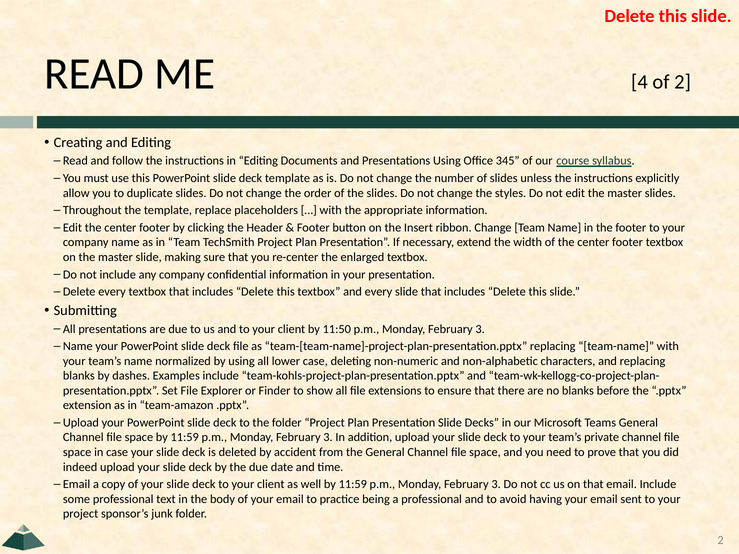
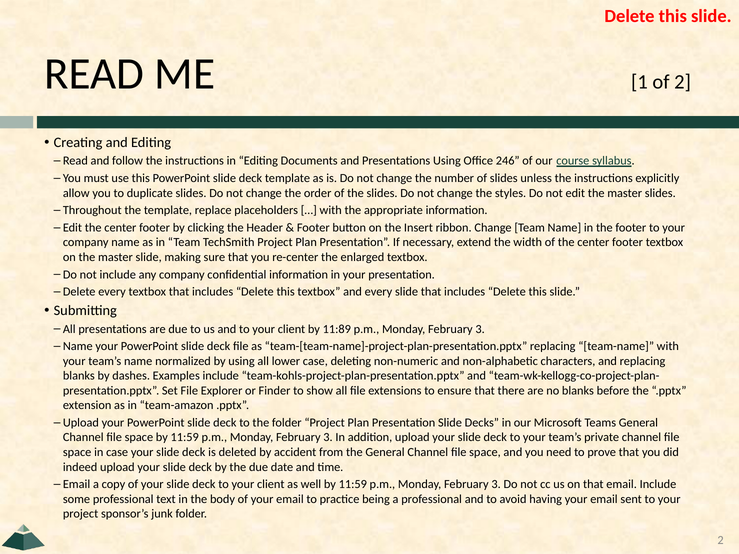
4: 4 -> 1 (639, 82)
345: 345 -> 246 (508, 161)
11:50: 11:50 -> 11:89 (337, 329)
